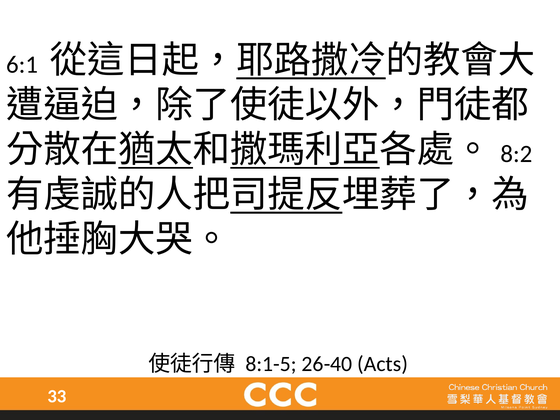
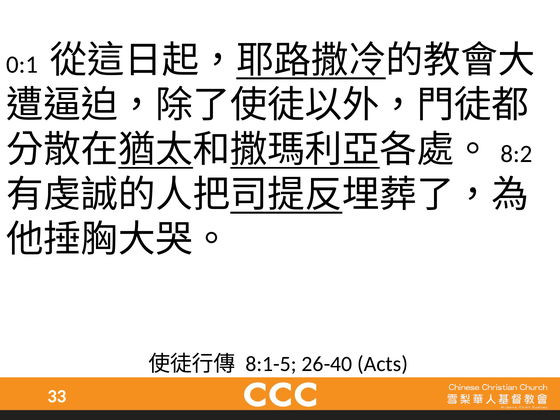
6:1: 6:1 -> 0:1 (22, 64)
